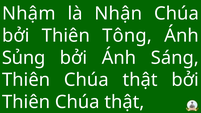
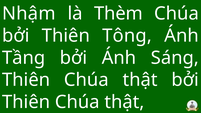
Nhận: Nhận -> Thèm (118, 14)
Sủng: Sủng -> Tầng (24, 58)
